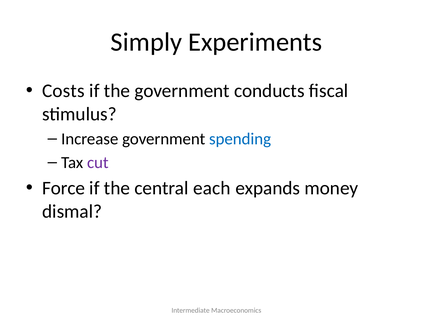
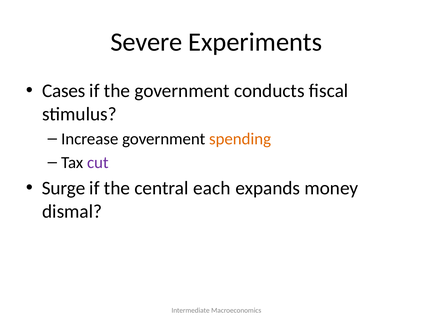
Simply: Simply -> Severe (146, 42)
Costs: Costs -> Cases (64, 91)
spending colour: blue -> orange (240, 139)
Force: Force -> Surge (64, 188)
